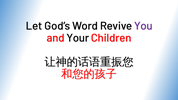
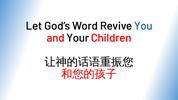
You colour: purple -> blue (143, 26)
